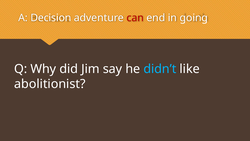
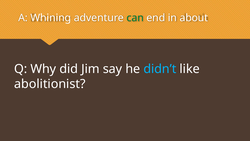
Decision: Decision -> Whining (51, 18)
can colour: red -> green (135, 18)
going: going -> about (194, 18)
